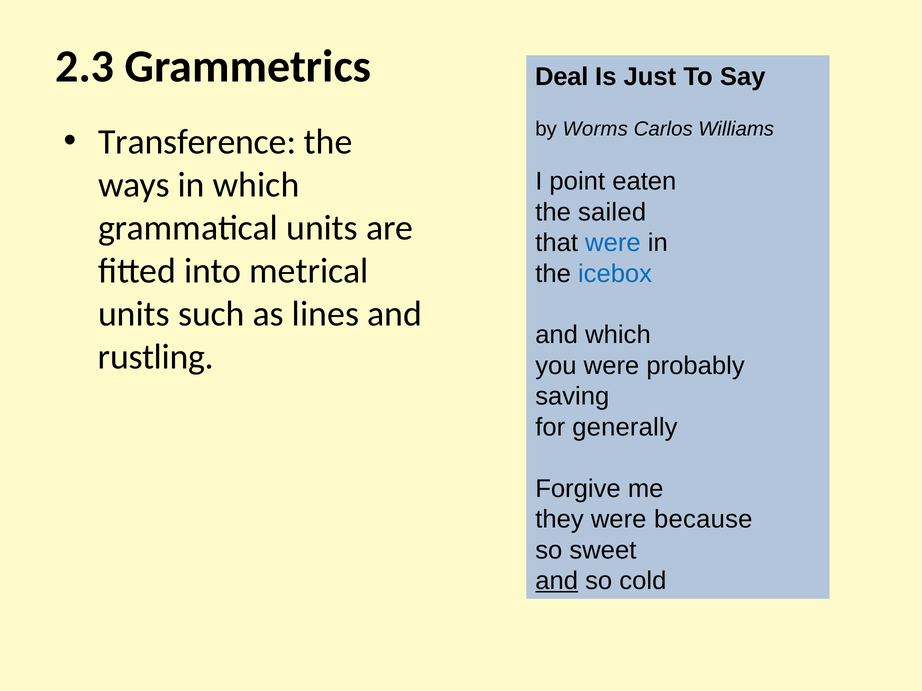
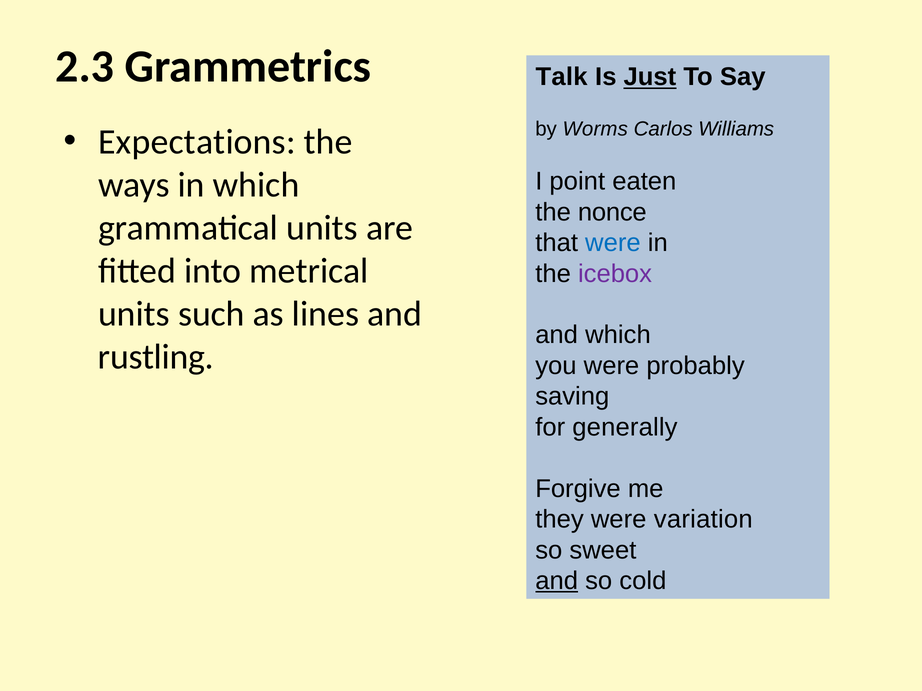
Deal: Deal -> Talk (562, 77)
Just underline: none -> present (650, 77)
Transference: Transference -> Expectations (197, 142)
sailed: sailed -> nonce (612, 212)
icebox colour: blue -> purple (615, 274)
because: because -> variation (703, 520)
